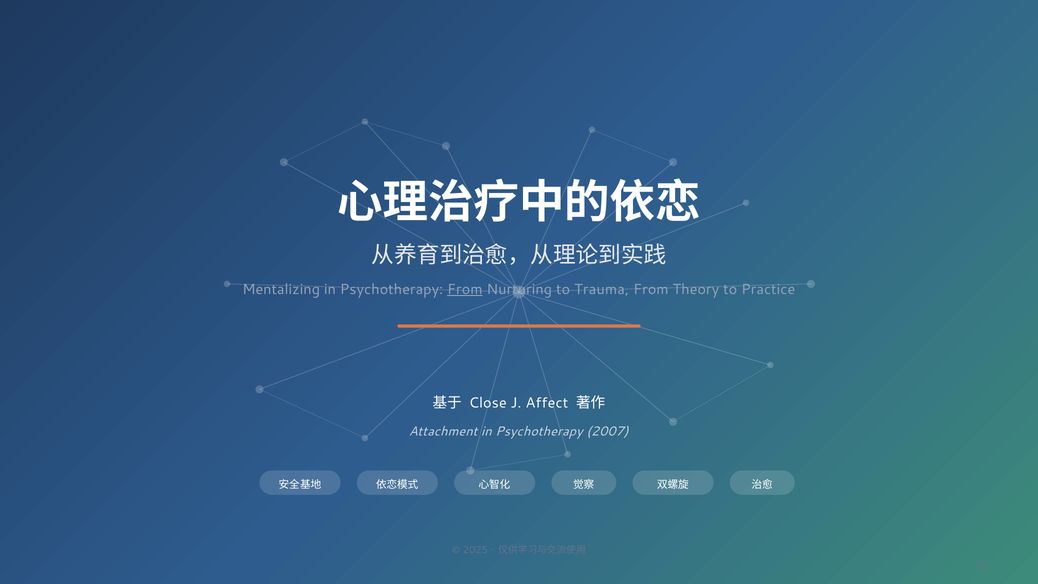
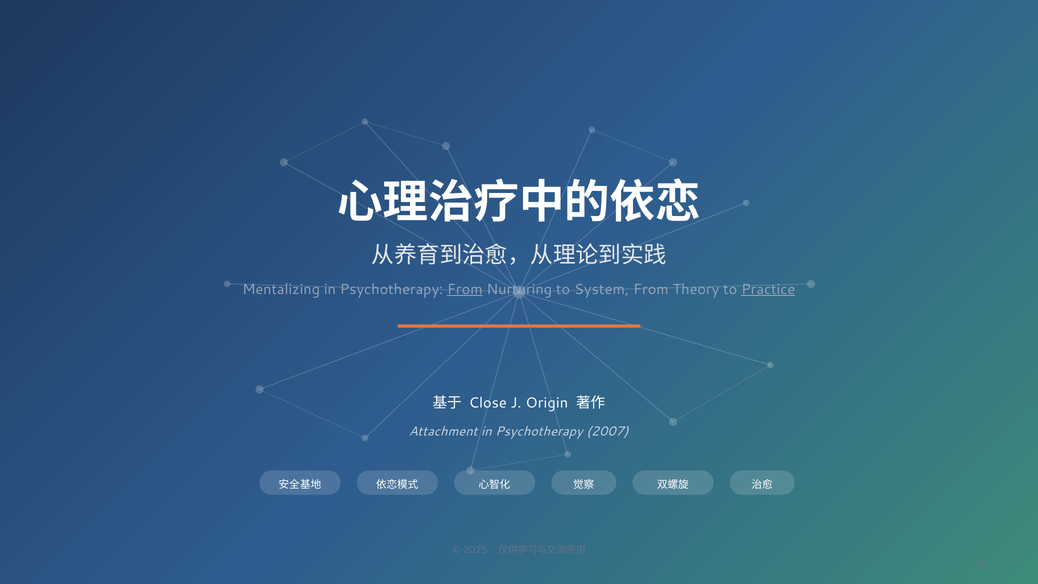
Trauma: Trauma -> System (602, 289)
Practice underline: none -> present (768, 289)
Affect: Affect -> Origin (547, 403)
